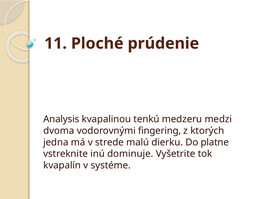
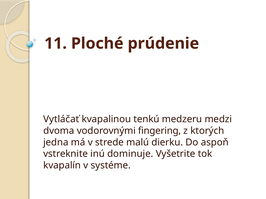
Analysis: Analysis -> Vytláčať (61, 120)
platne: platne -> aspoň (215, 143)
